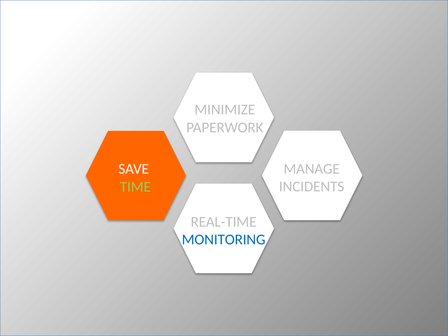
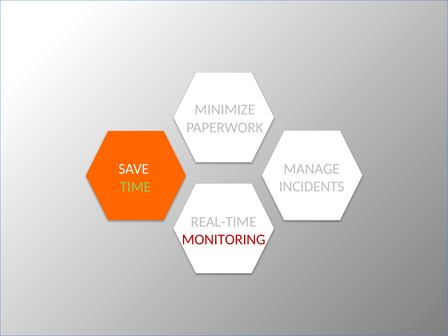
MONITORING colour: blue -> red (224, 240)
